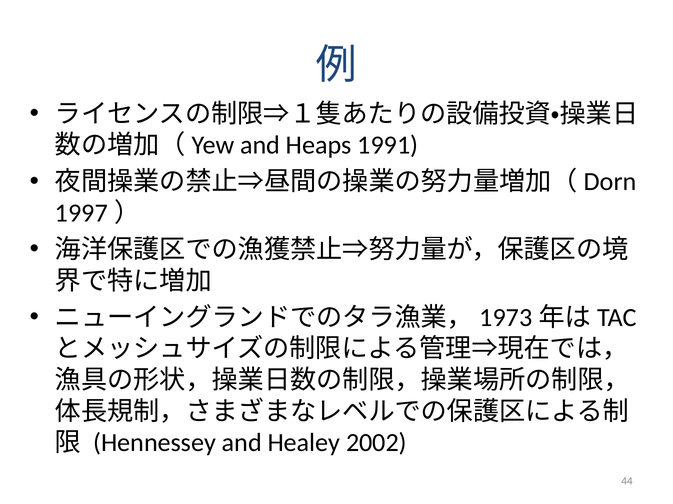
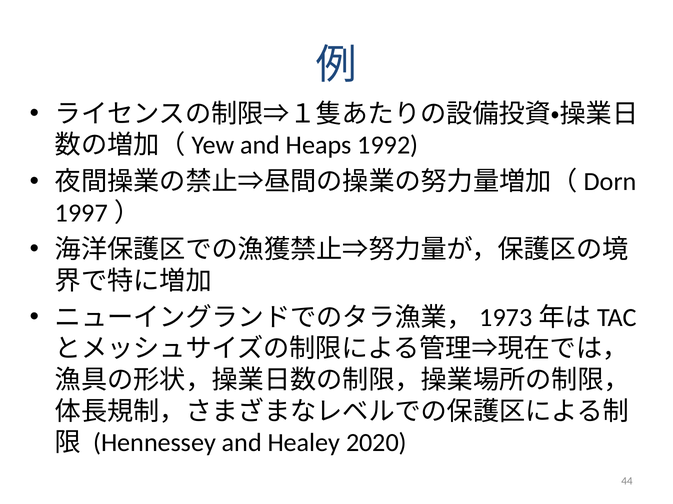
1991: 1991 -> 1992 (388, 145)
2002: 2002 -> 2020 (376, 443)
